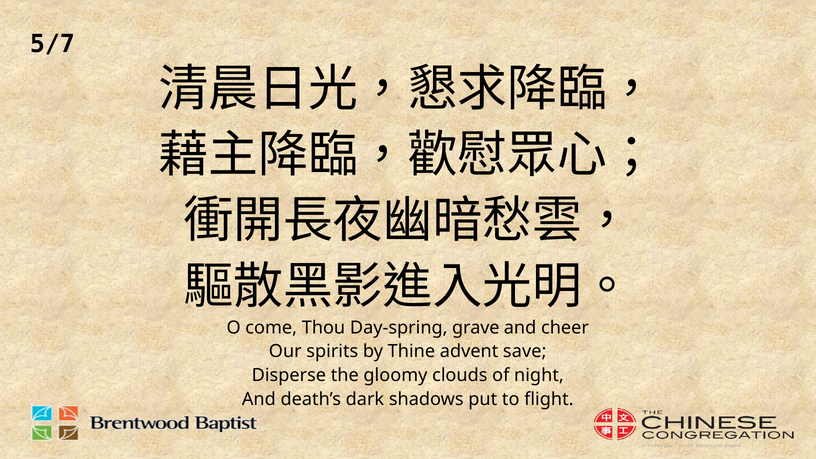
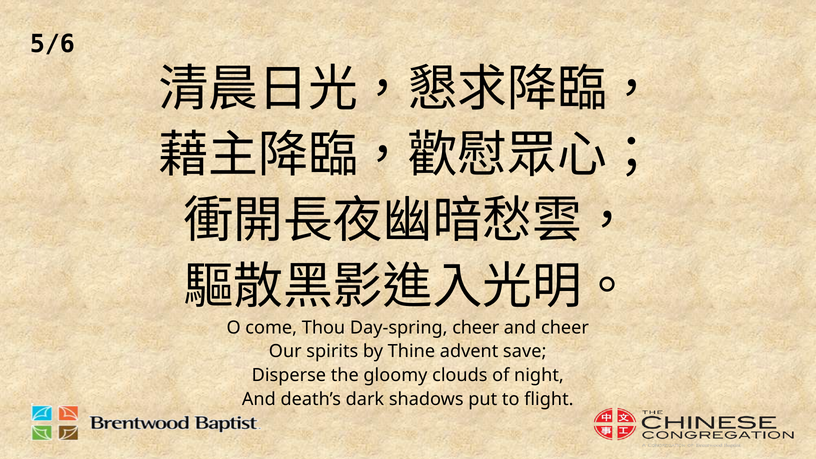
5/7: 5/7 -> 5/6 (52, 44)
Day-spring grave: grave -> cheer (476, 328)
